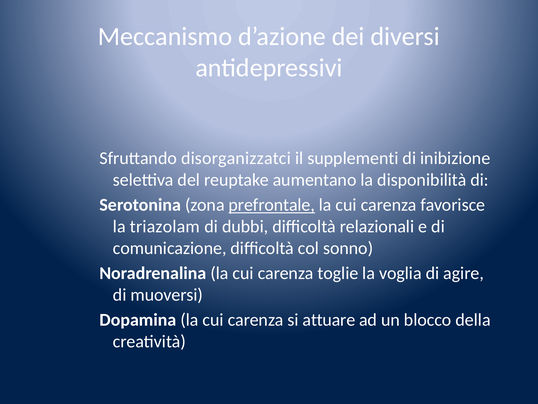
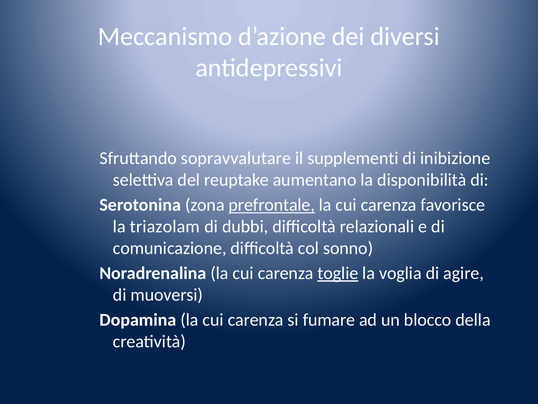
disorganizzatci: disorganizzatci -> sopravvalutare (236, 158)
toglie underline: none -> present (338, 273)
attuare: attuare -> fumare (329, 320)
